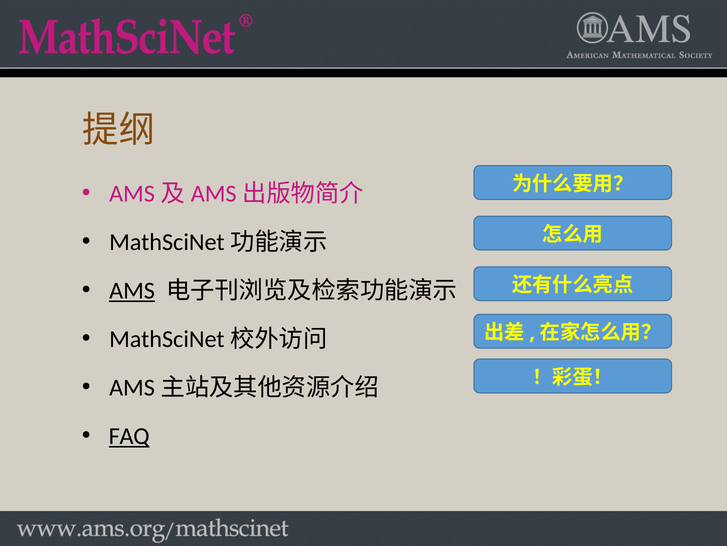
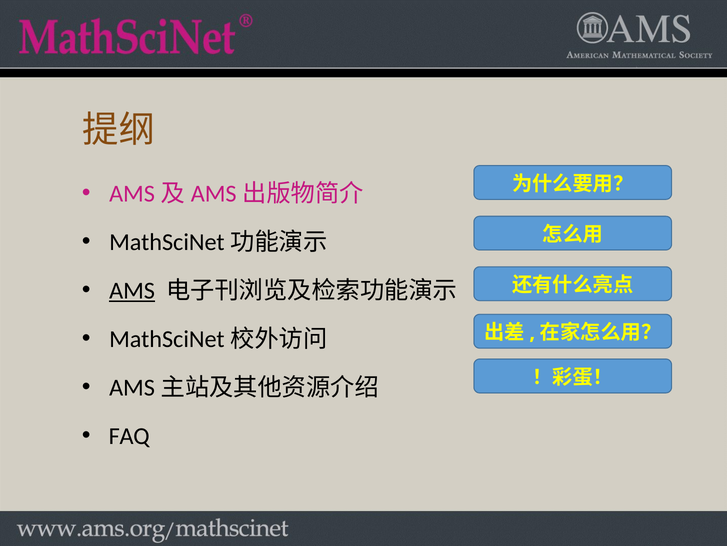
FAQ underline: present -> none (129, 436)
